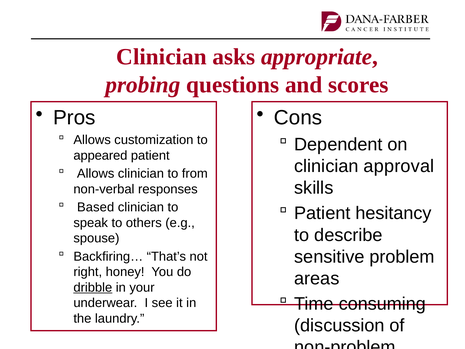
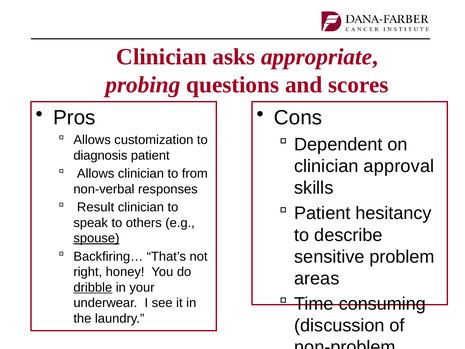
appeared: appeared -> diagnosis (100, 155)
Based: Based -> Result (96, 207)
spouse underline: none -> present (96, 238)
